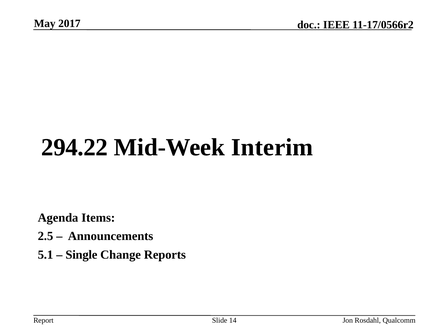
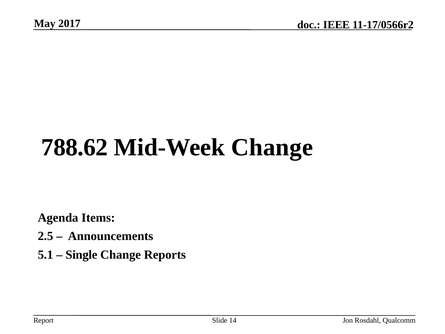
294.22: 294.22 -> 788.62 (75, 147)
Mid-Week Interim: Interim -> Change (272, 147)
